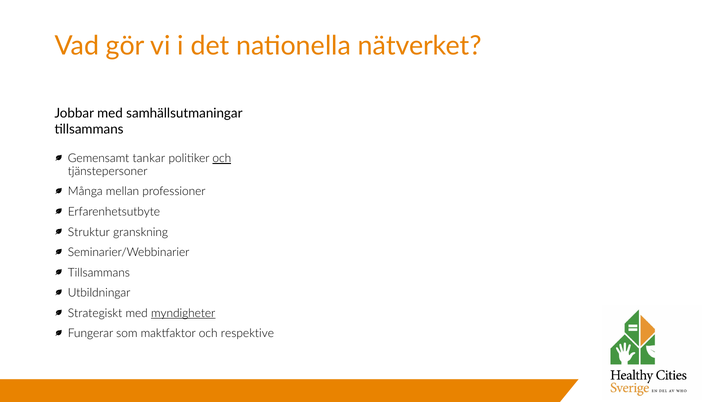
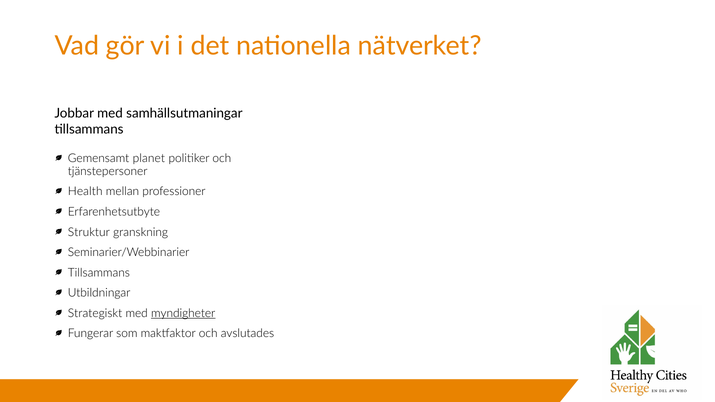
tankar: tankar -> planet (149, 159)
och underline: present -> none (222, 159)
Många: Många -> Health (85, 192)
respektive: respektive -> avslutades (247, 334)
